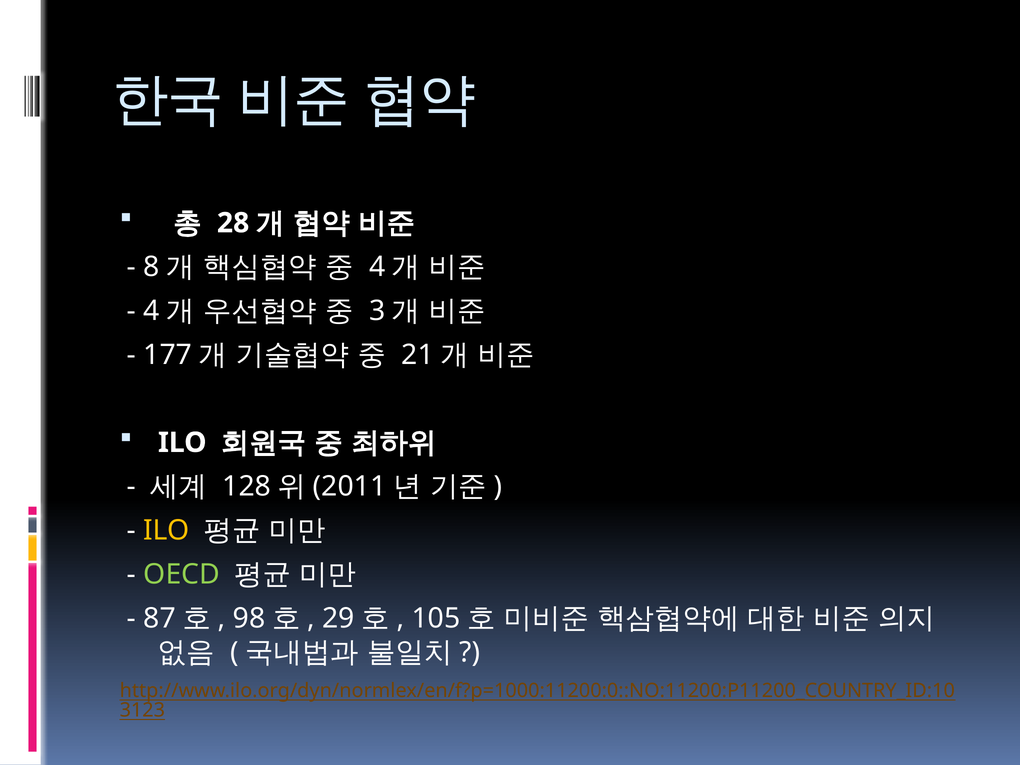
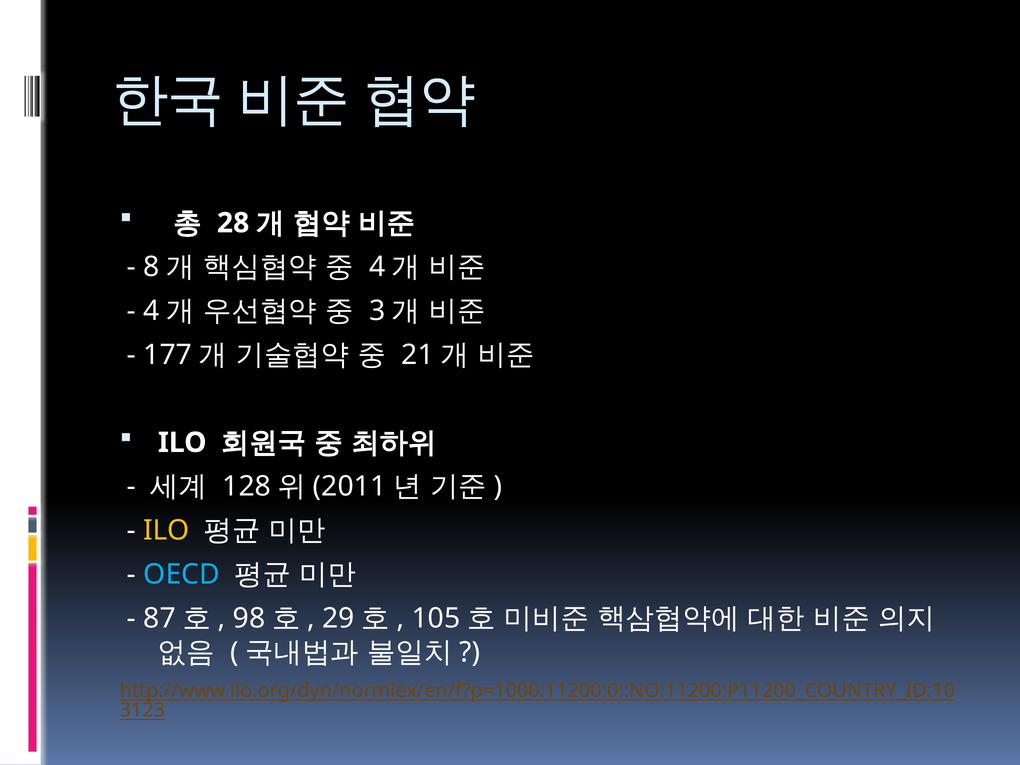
OECD colour: light green -> light blue (182, 574)
